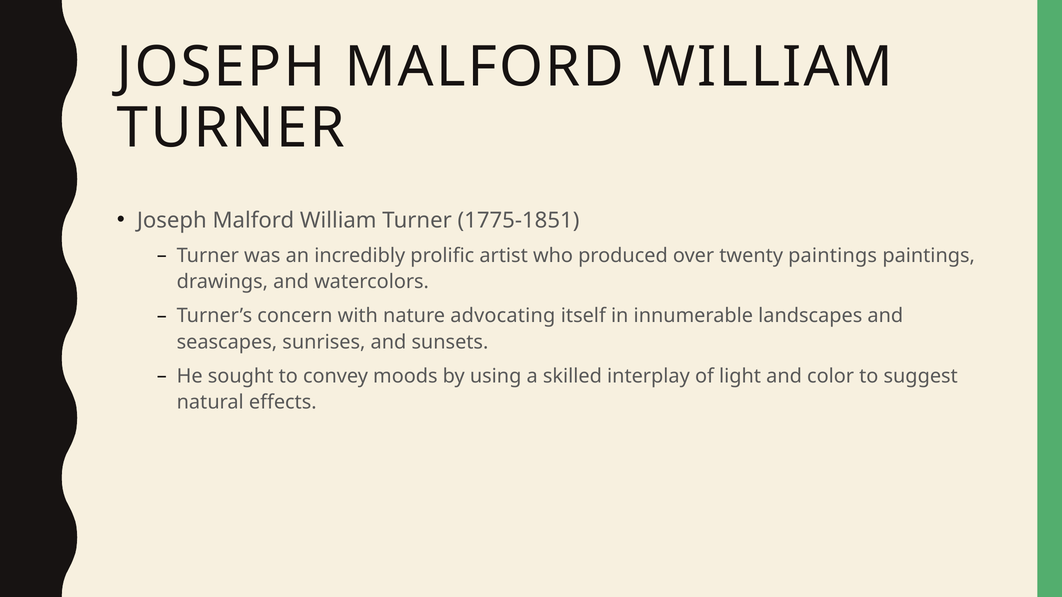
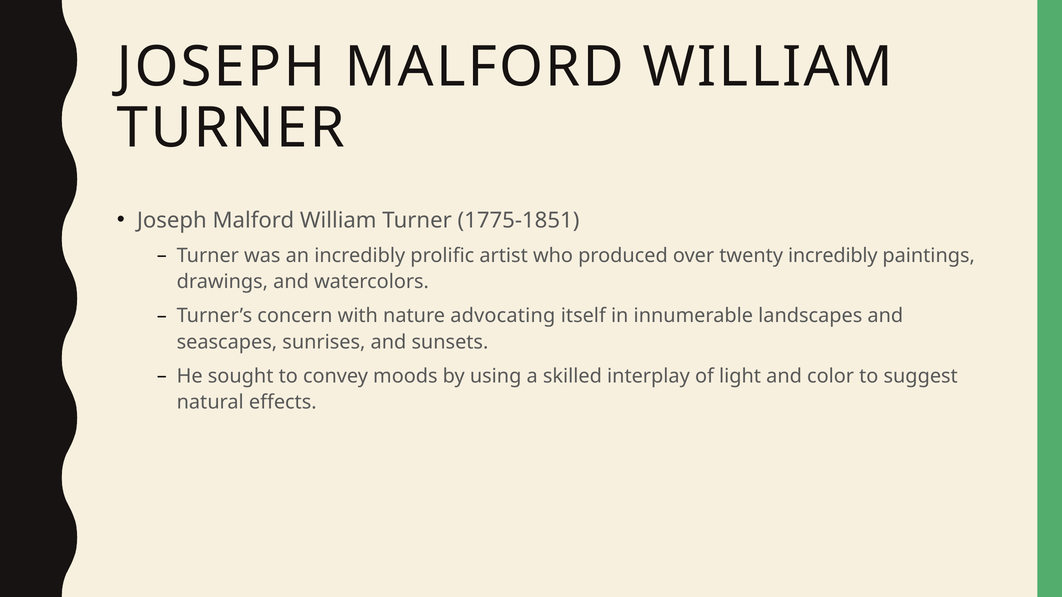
twenty paintings: paintings -> incredibly (833, 256)
